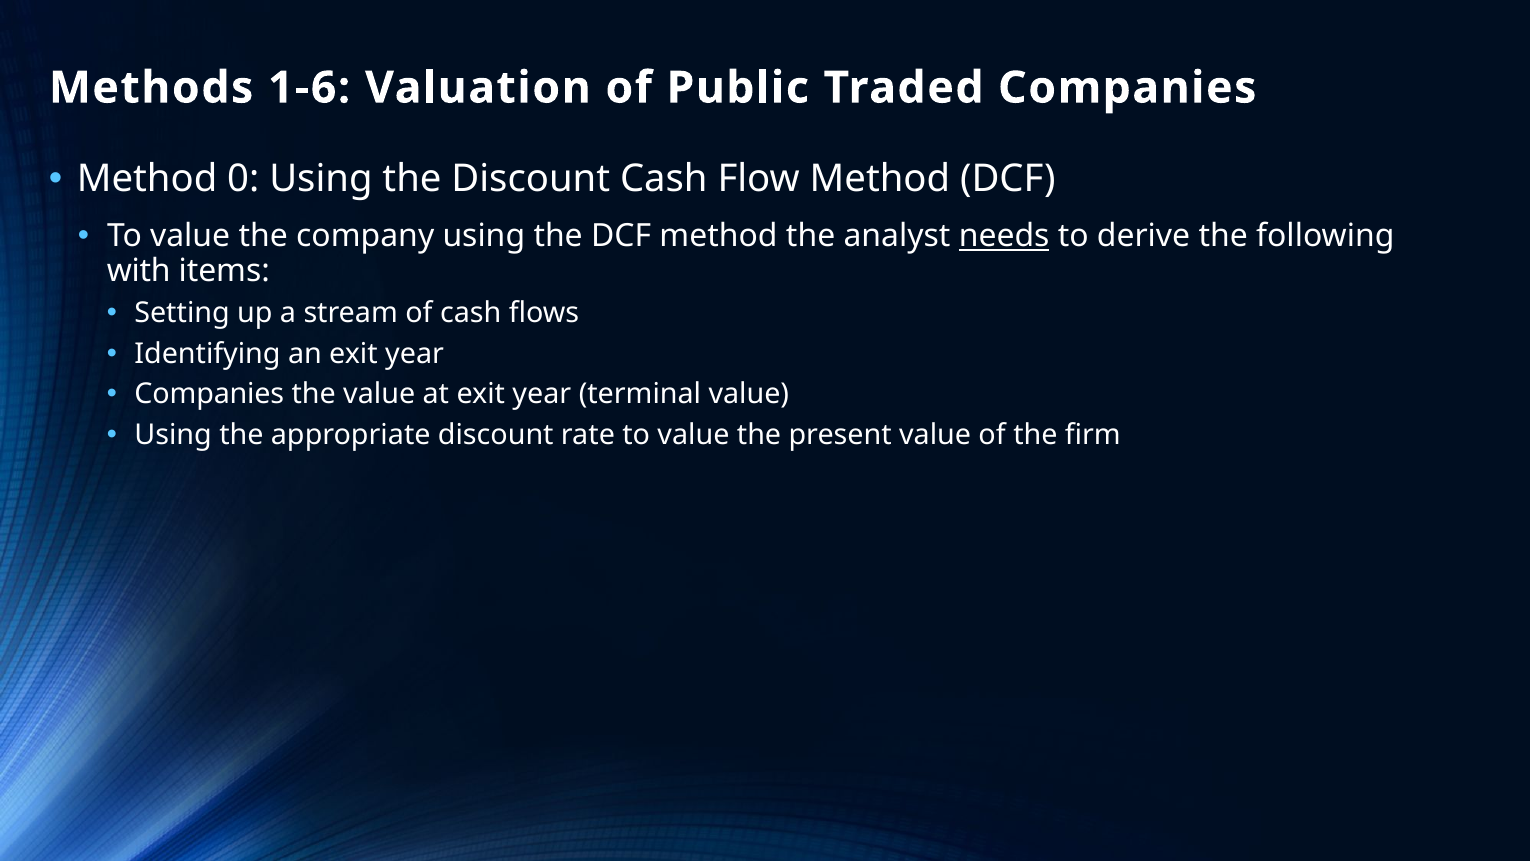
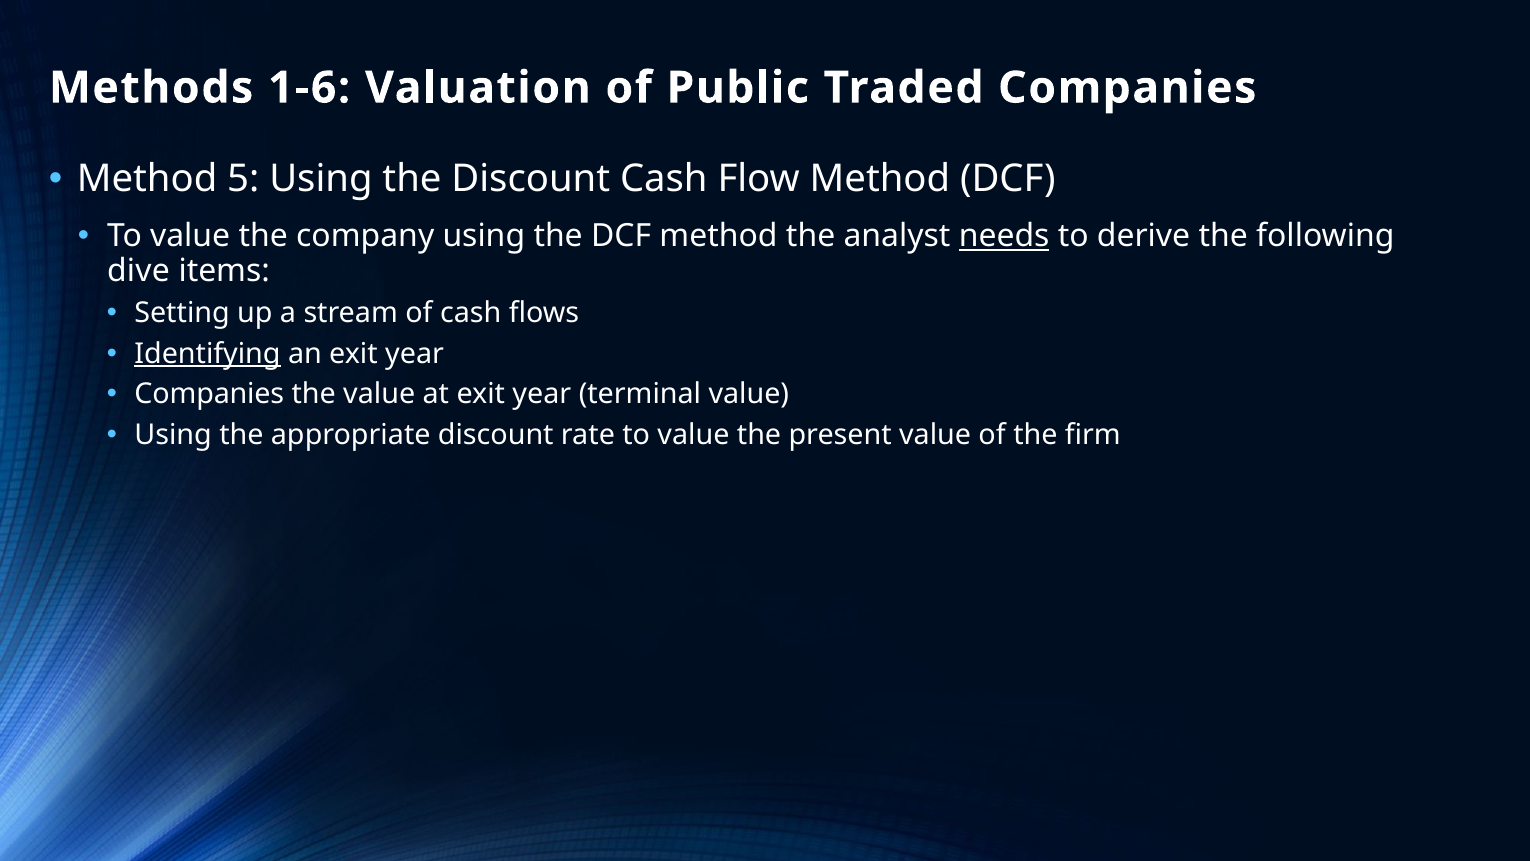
0: 0 -> 5 (243, 179)
with: with -> dive (138, 271)
Identifying underline: none -> present (208, 354)
